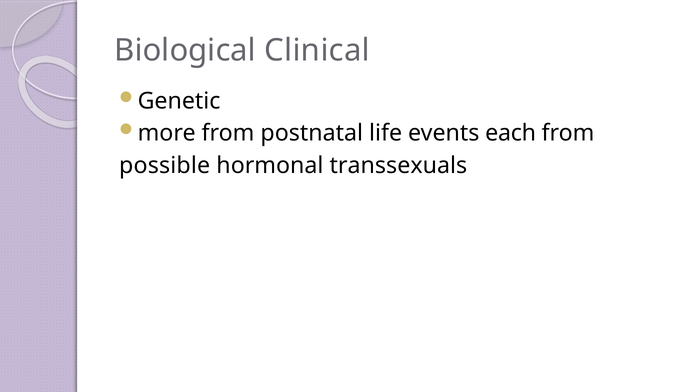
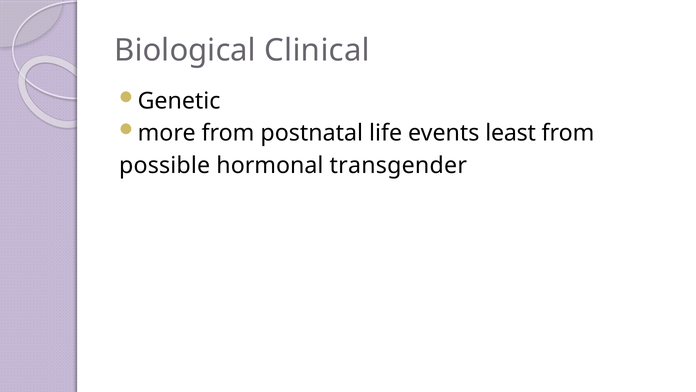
each: each -> least (511, 133)
transsexuals: transsexuals -> transgender (398, 165)
